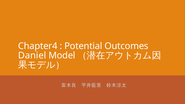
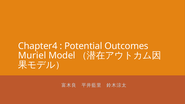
Daniel: Daniel -> Muriel (32, 56)
